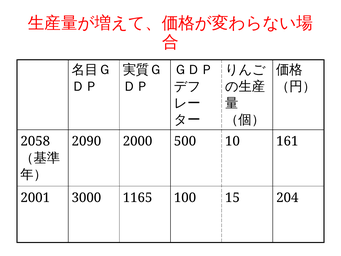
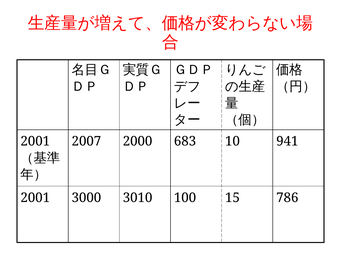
2058: 2058 -> 2001 (35, 141)
2090: 2090 -> 2007 (86, 141)
500: 500 -> 683 (185, 141)
161: 161 -> 941 (287, 141)
1165: 1165 -> 3010 (138, 197)
204: 204 -> 786 (287, 197)
